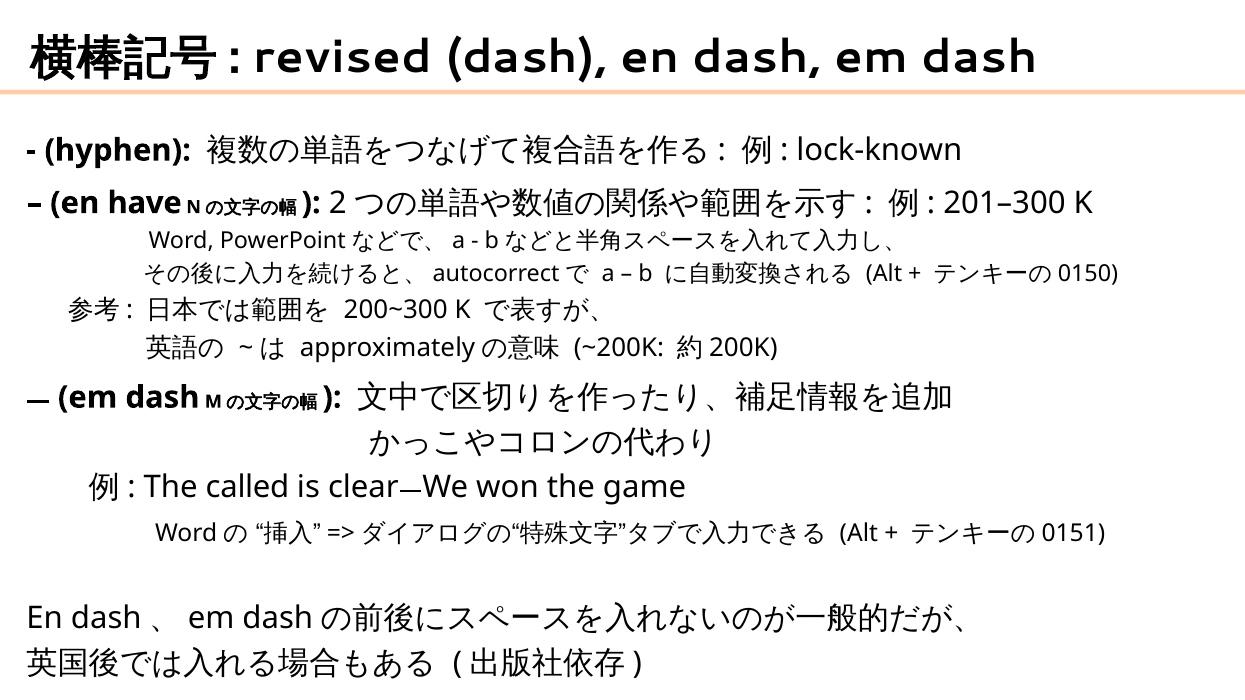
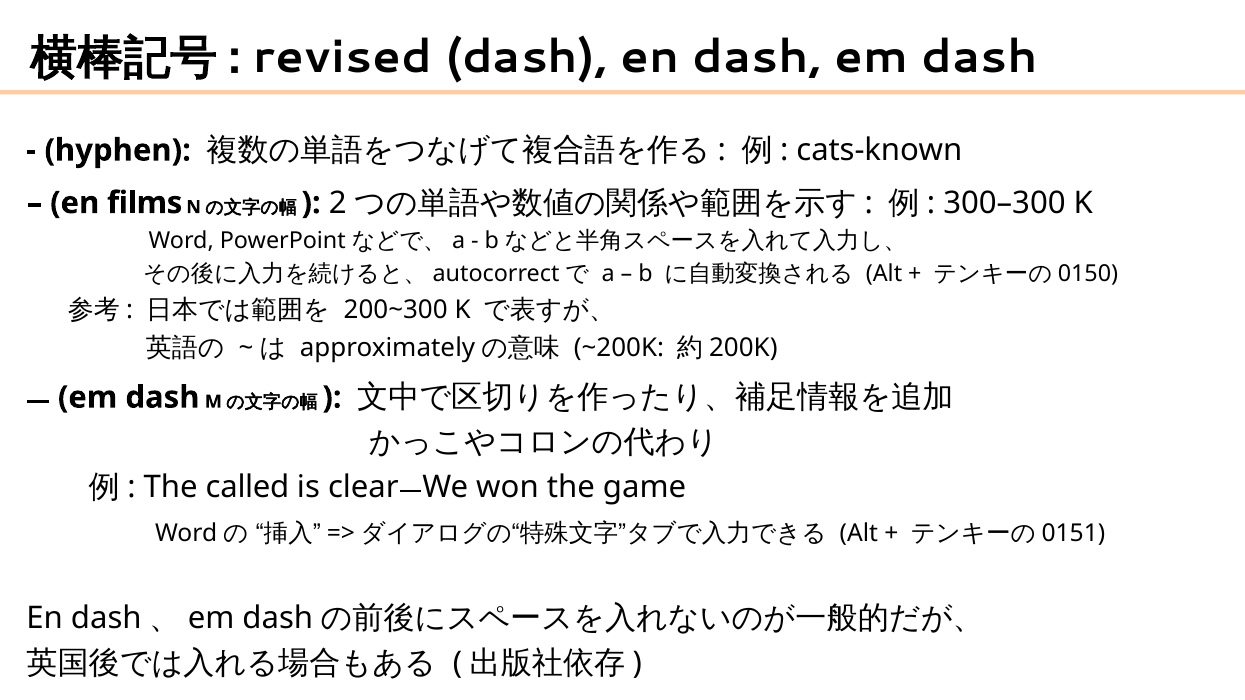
lock-known: lock-known -> cats-known (879, 150)
have: have -> films (145, 203)
201–300: 201–300 -> 300–300 (1004, 203)
